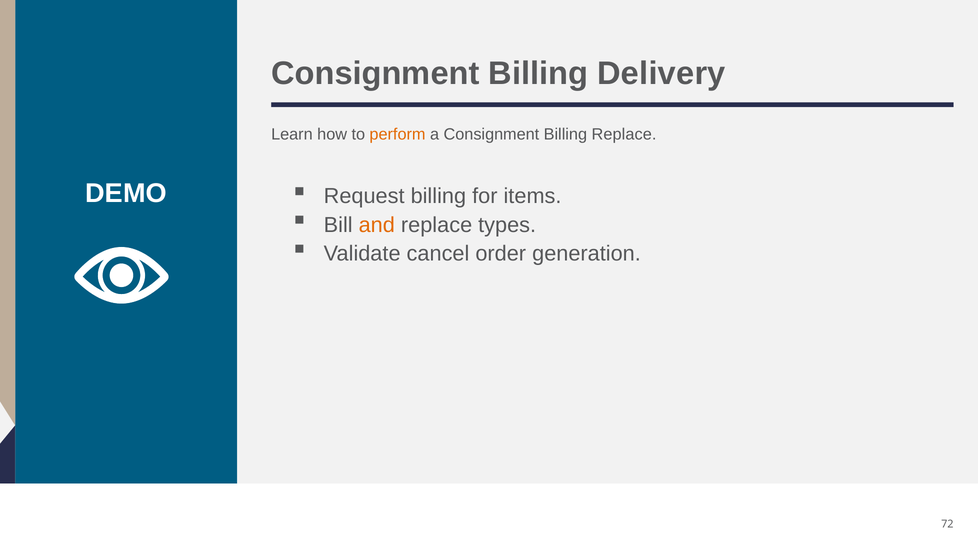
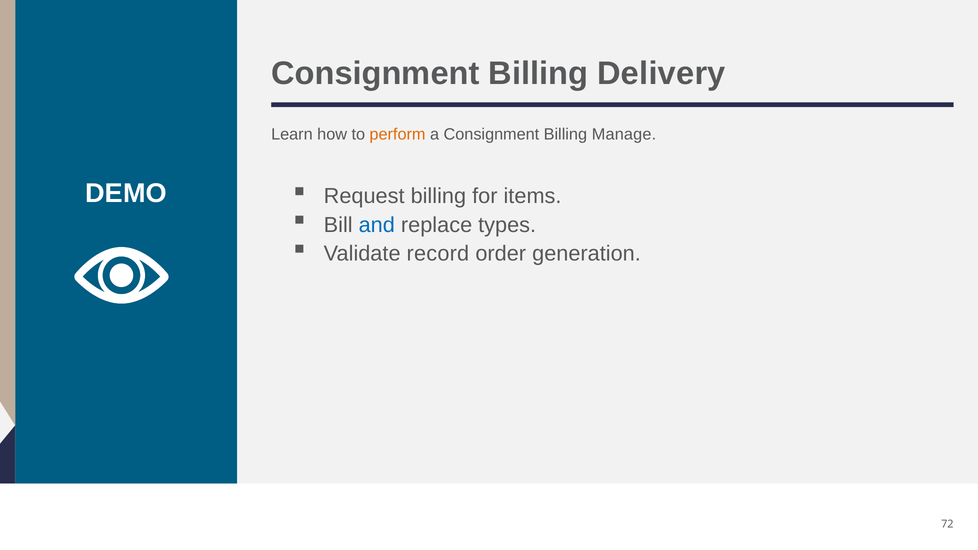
Billing Replace: Replace -> Manage (624, 134)
and colour: orange -> blue (377, 225)
cancel: cancel -> record (438, 254)
